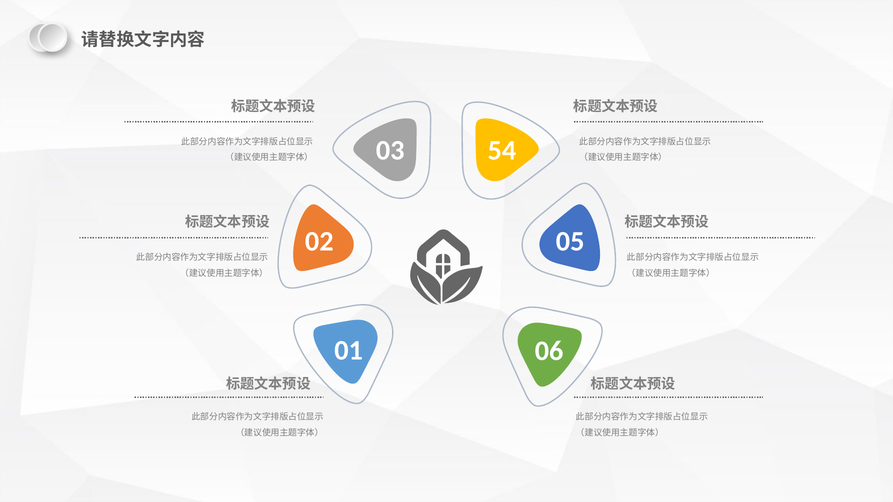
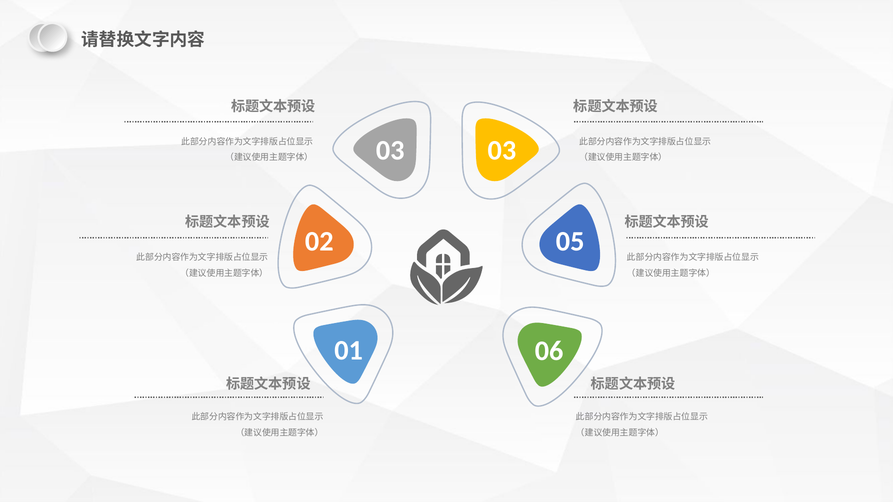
03 54: 54 -> 03 (502, 150)
